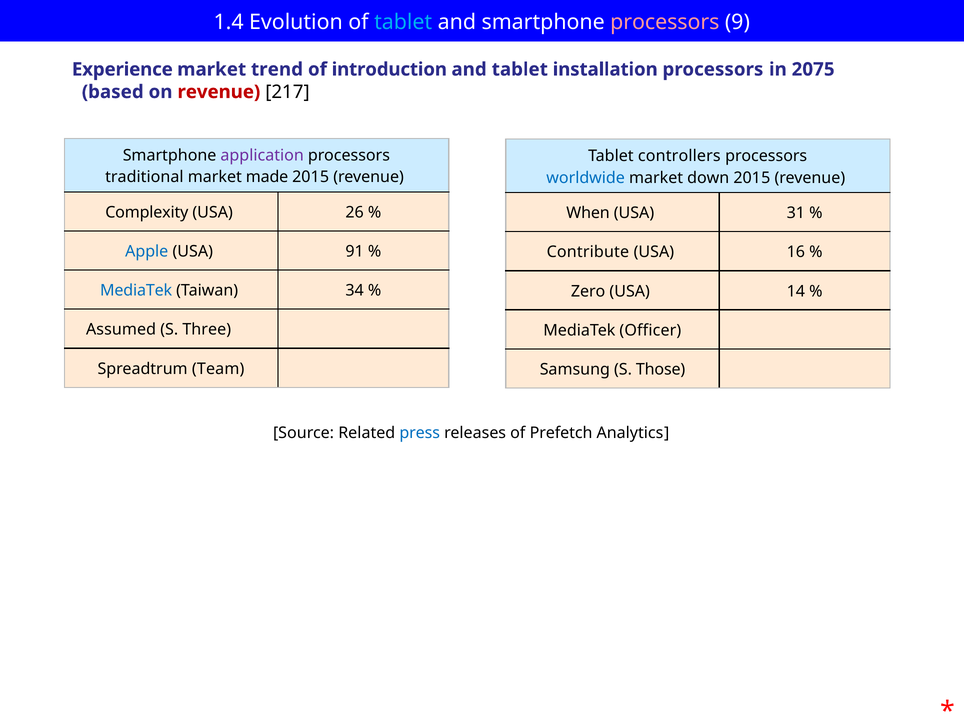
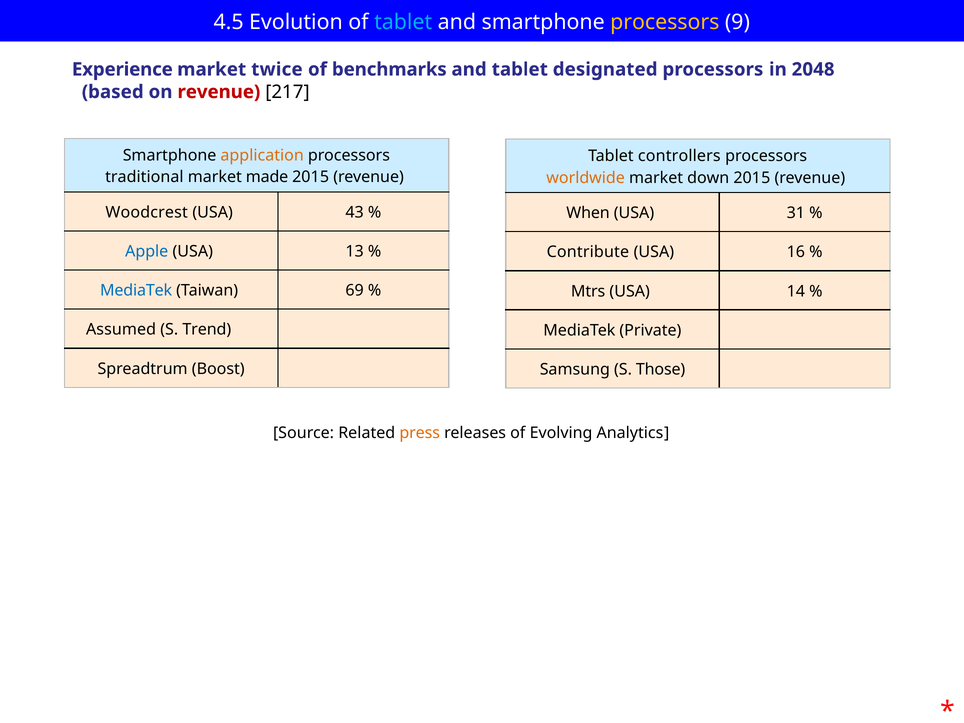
1.4: 1.4 -> 4.5 (229, 22)
processors colour: pink -> yellow (665, 22)
trend: trend -> twice (277, 69)
introduction: introduction -> benchmarks (389, 69)
installation: installation -> designated (605, 69)
2075: 2075 -> 2048 (813, 69)
application colour: purple -> orange (262, 155)
worldwide colour: blue -> orange (586, 178)
Complexity: Complexity -> Woodcrest (147, 212)
26: 26 -> 43 (355, 212)
91: 91 -> 13 (355, 251)
34: 34 -> 69 (355, 291)
Zero: Zero -> Mtrs (588, 291)
Three: Three -> Trend (207, 330)
Officer: Officer -> Private (650, 330)
Team: Team -> Boost (218, 369)
press colour: blue -> orange (420, 433)
Prefetch: Prefetch -> Evolving (561, 433)
